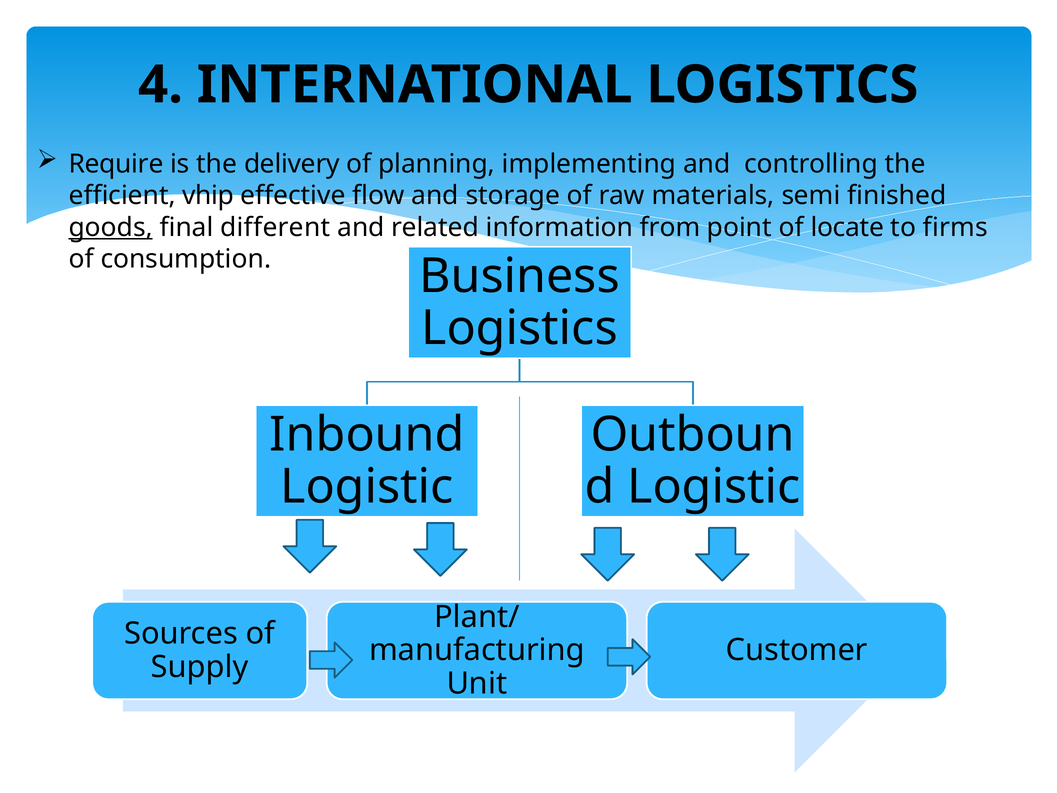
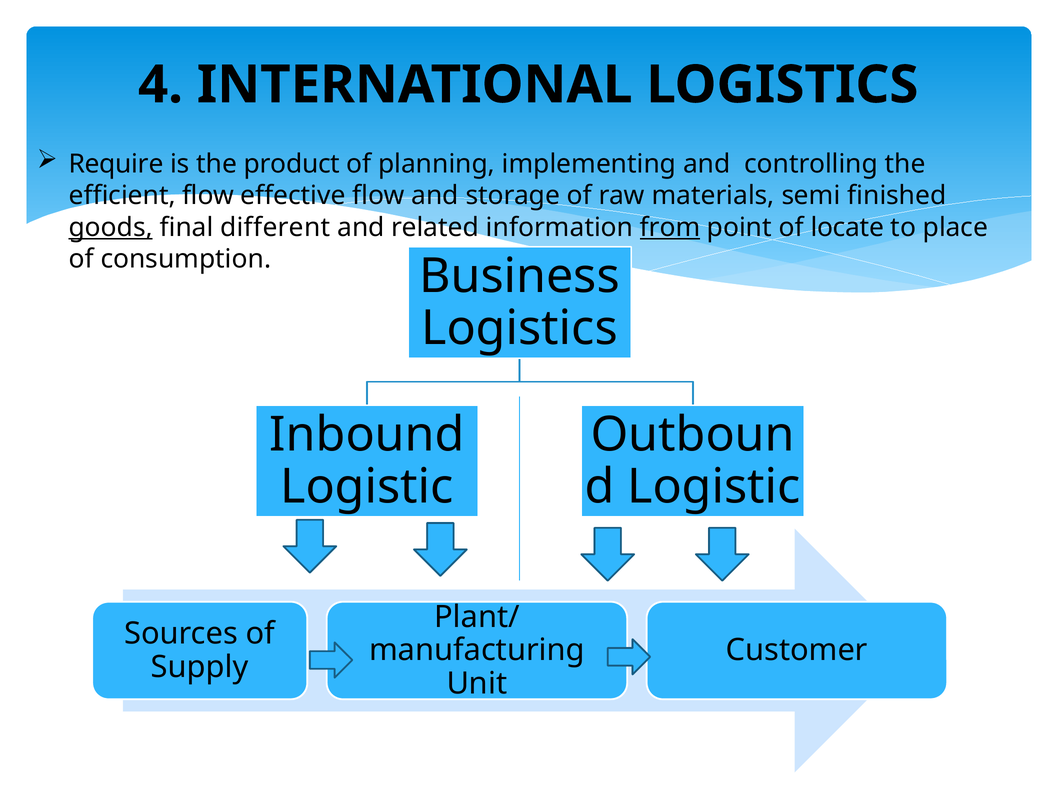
delivery: delivery -> product (292, 164)
efficient vhip: vhip -> flow (208, 196)
from underline: none -> present (670, 227)
firms: firms -> place (955, 227)
